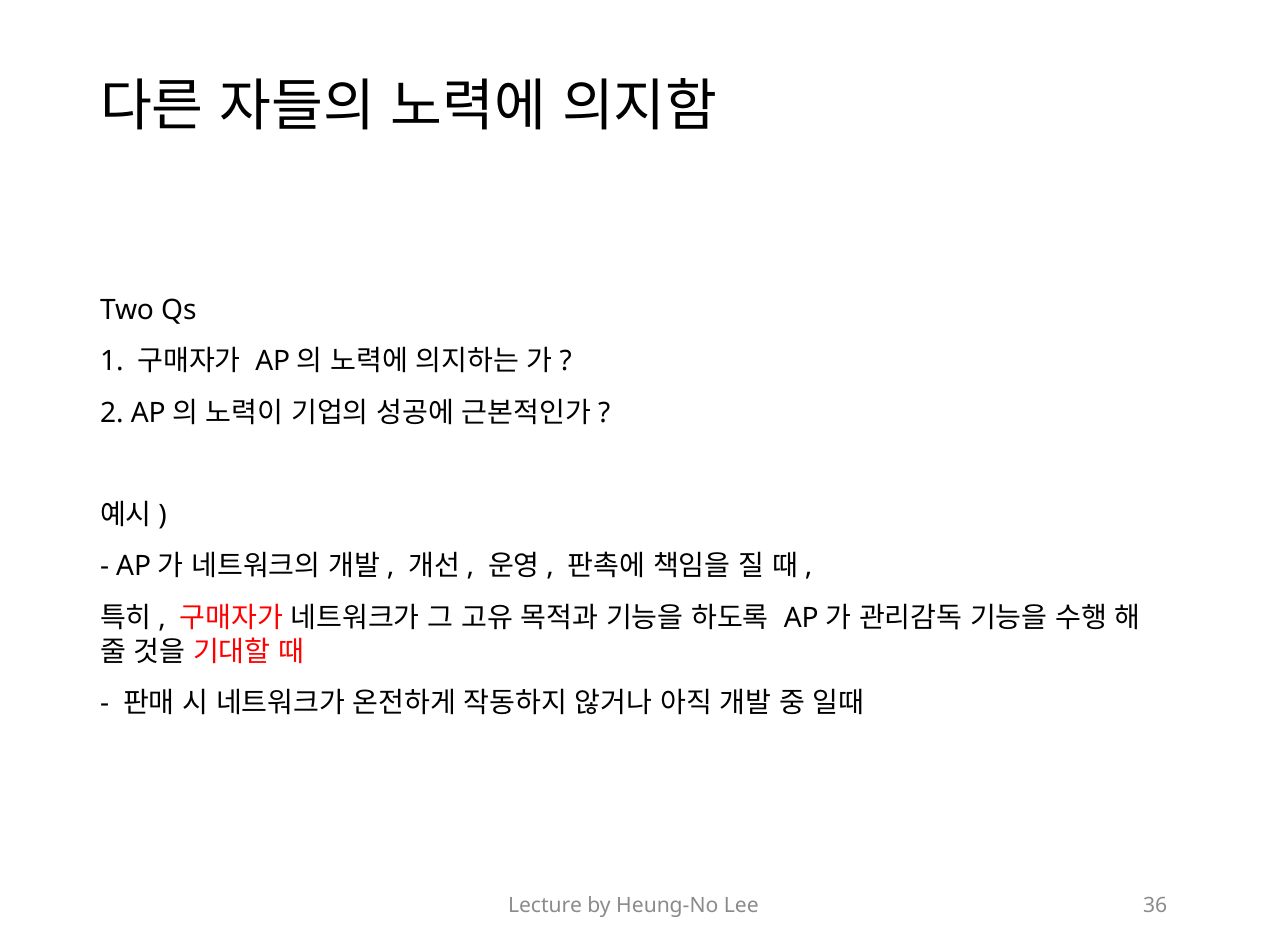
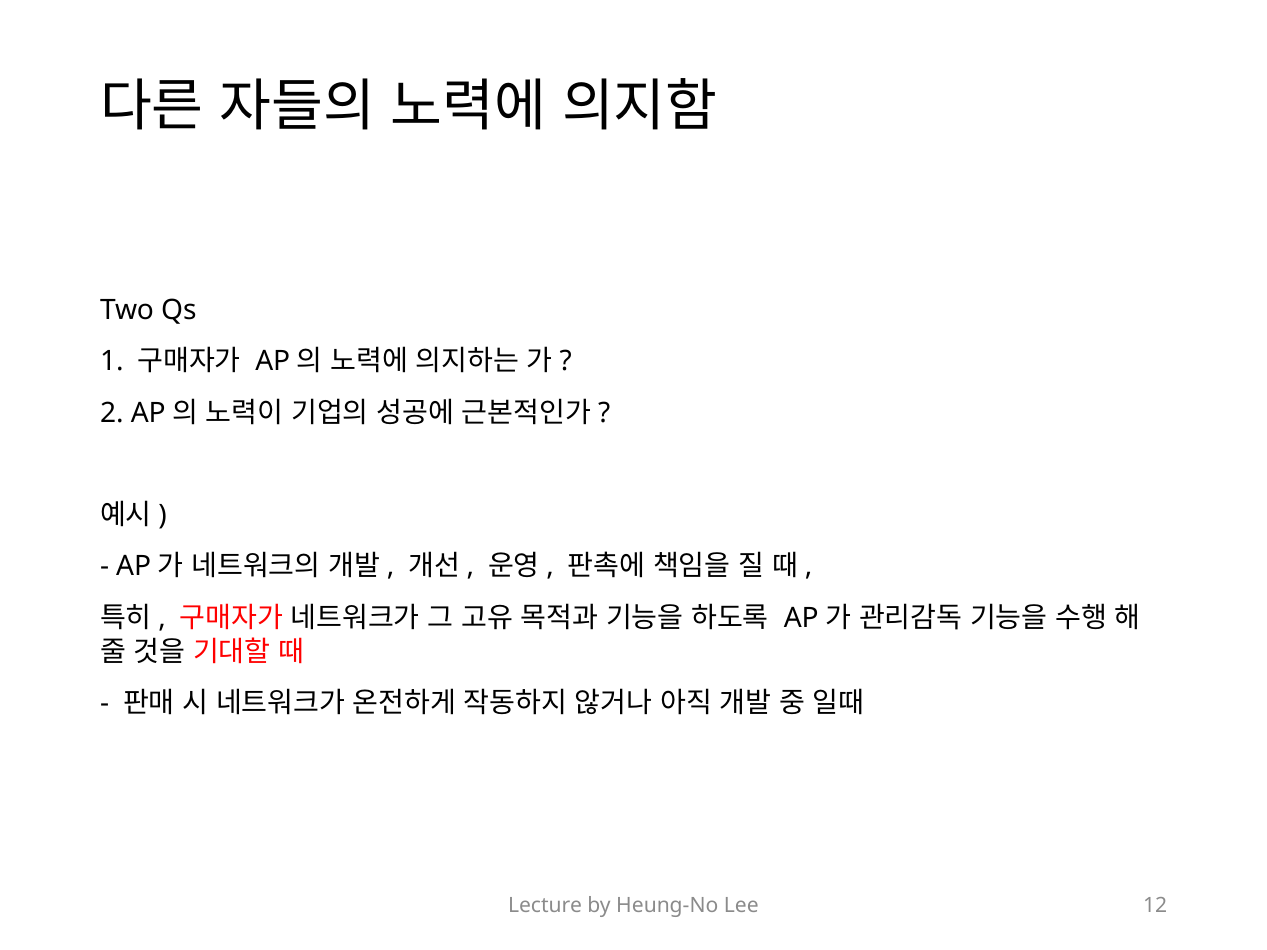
36: 36 -> 12 (1155, 906)
